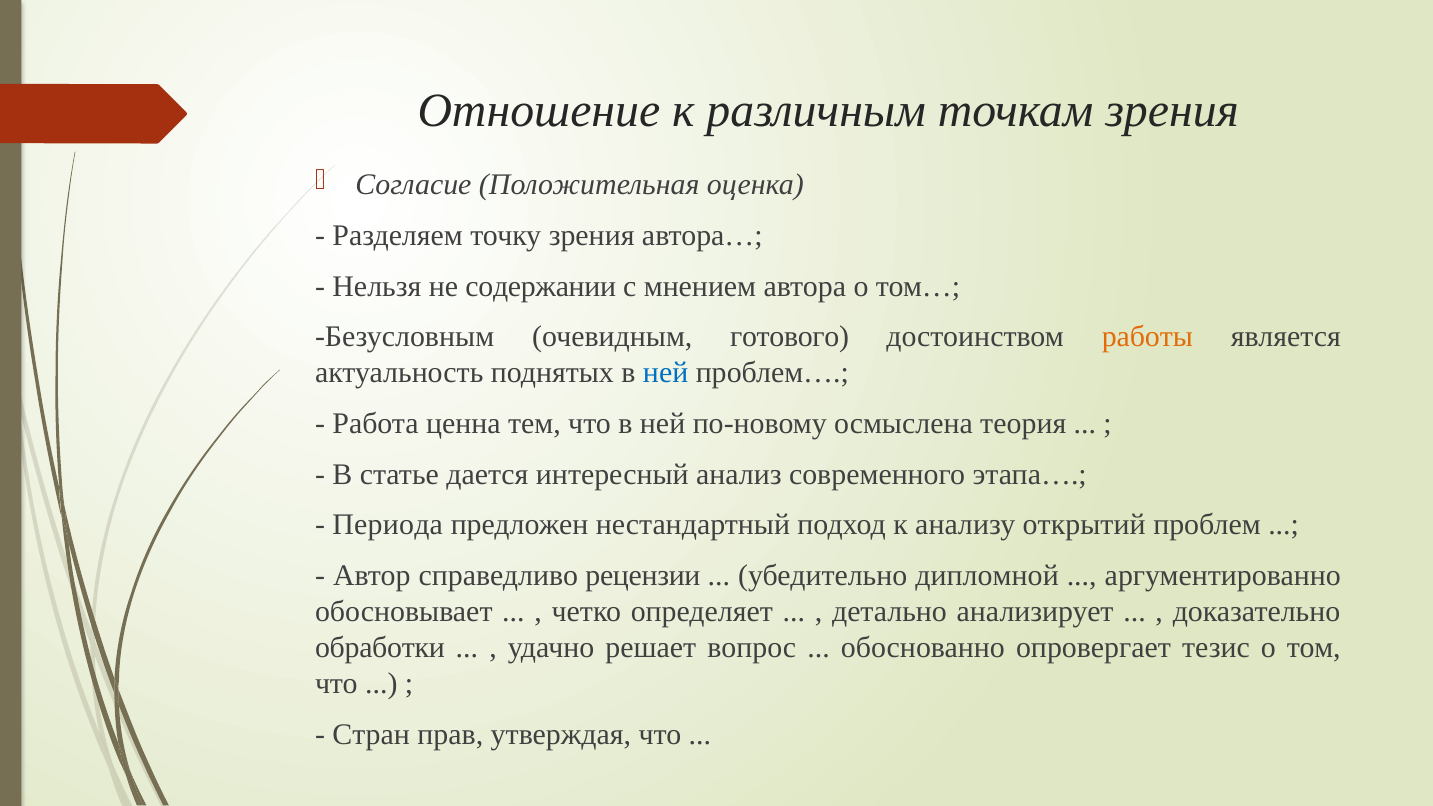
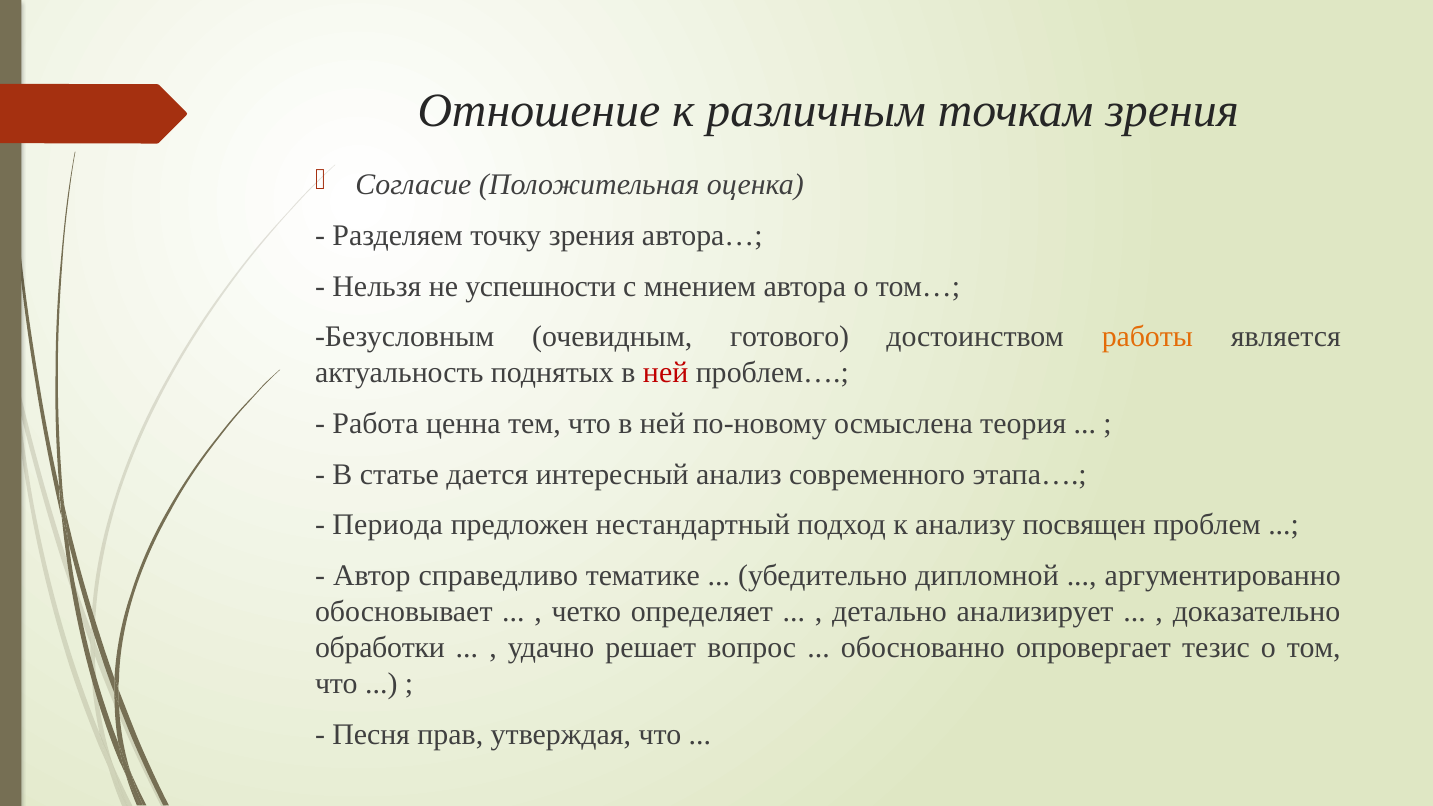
содержании: содержании -> успешности (541, 286)
ней colour: blue -> red (666, 373)
открытий: открытий -> посвящен (1084, 525)
рецензии: рецензии -> тематике (643, 576)
Стран: Стран -> Песня (371, 734)
